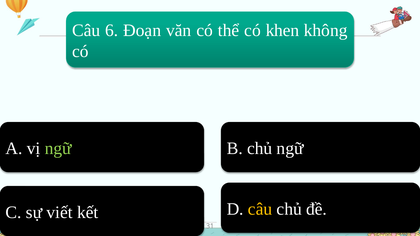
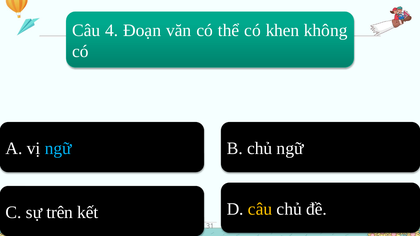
6: 6 -> 4 (112, 30)
ngữ colour: light green -> light blue (58, 148)
viết: viết -> trên (60, 212)
